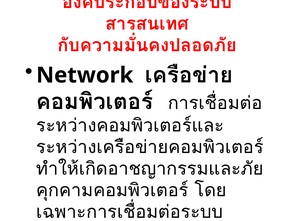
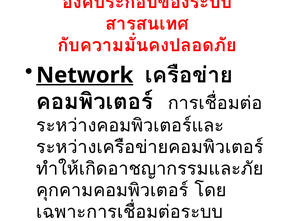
Network underline: none -> present (85, 75)
